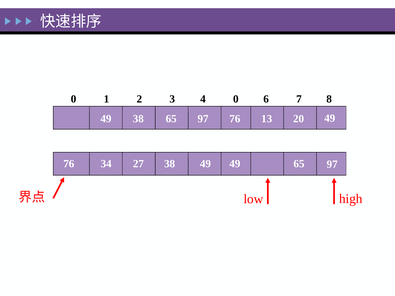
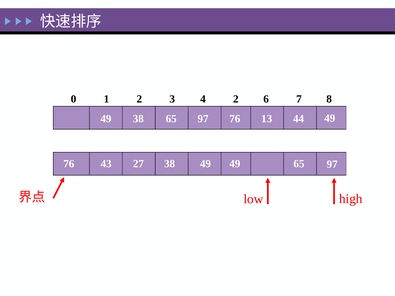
4 0: 0 -> 2 (236, 99)
20: 20 -> 44 (299, 119)
34: 34 -> 43 (106, 164)
